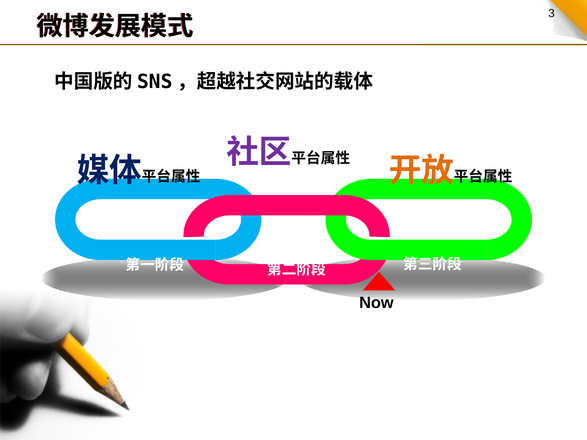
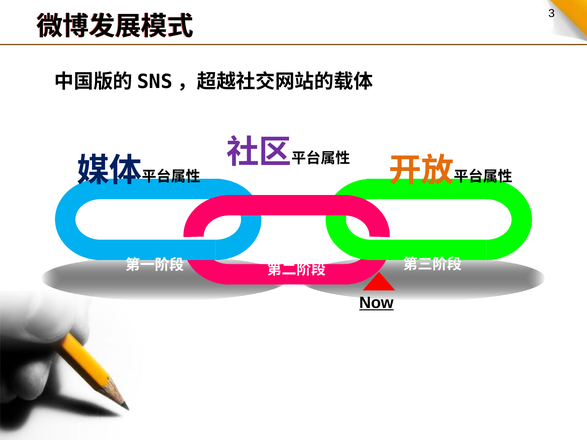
Now underline: none -> present (376, 303)
